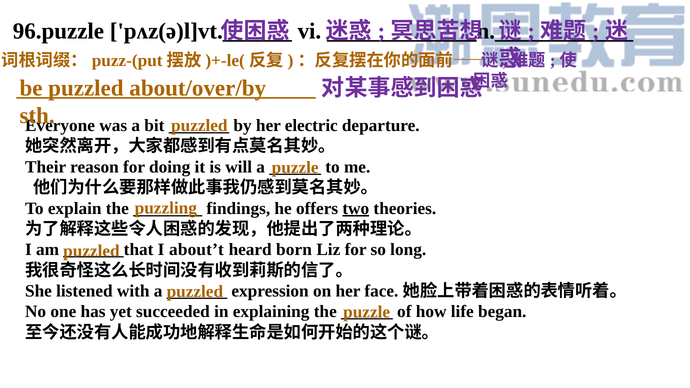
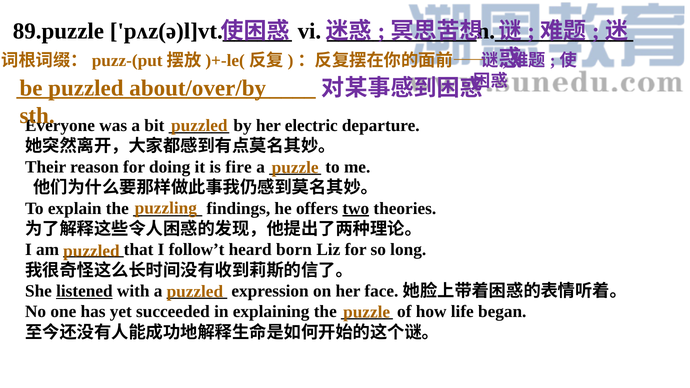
96.puzzle: 96.puzzle -> 89.puzzle (58, 31)
will: will -> fire (239, 167)
about’t: about’t -> follow’t (197, 250)
listened underline: none -> present (84, 291)
